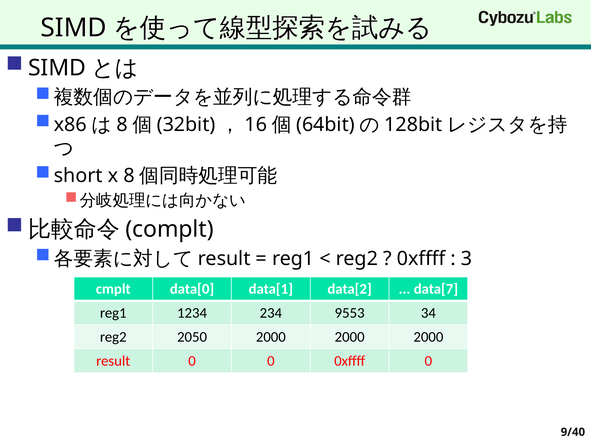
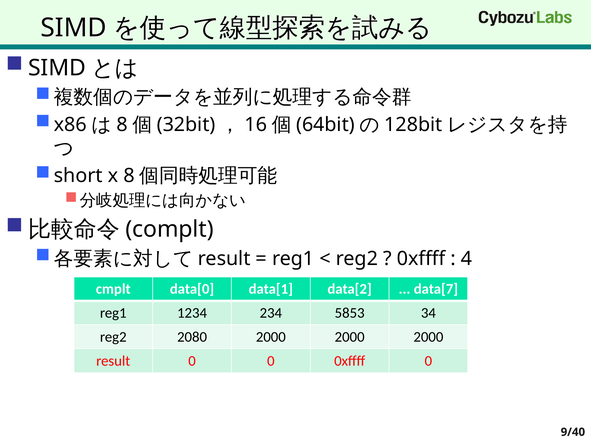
3: 3 -> 4 (467, 259)
9553: 9553 -> 5853 (350, 313)
2050: 2050 -> 2080 (192, 337)
